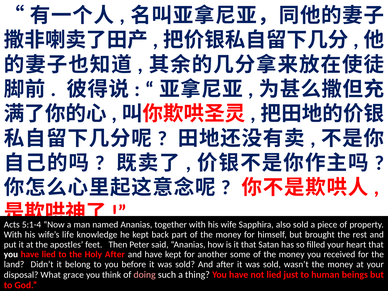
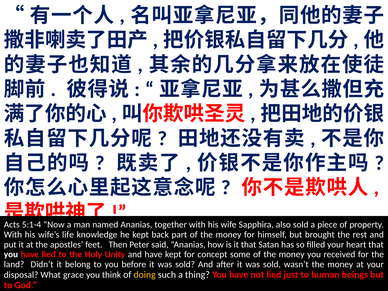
Holy After: After -> Unity (115, 254)
another: another -> concept (212, 254)
doing colour: pink -> yellow (145, 275)
